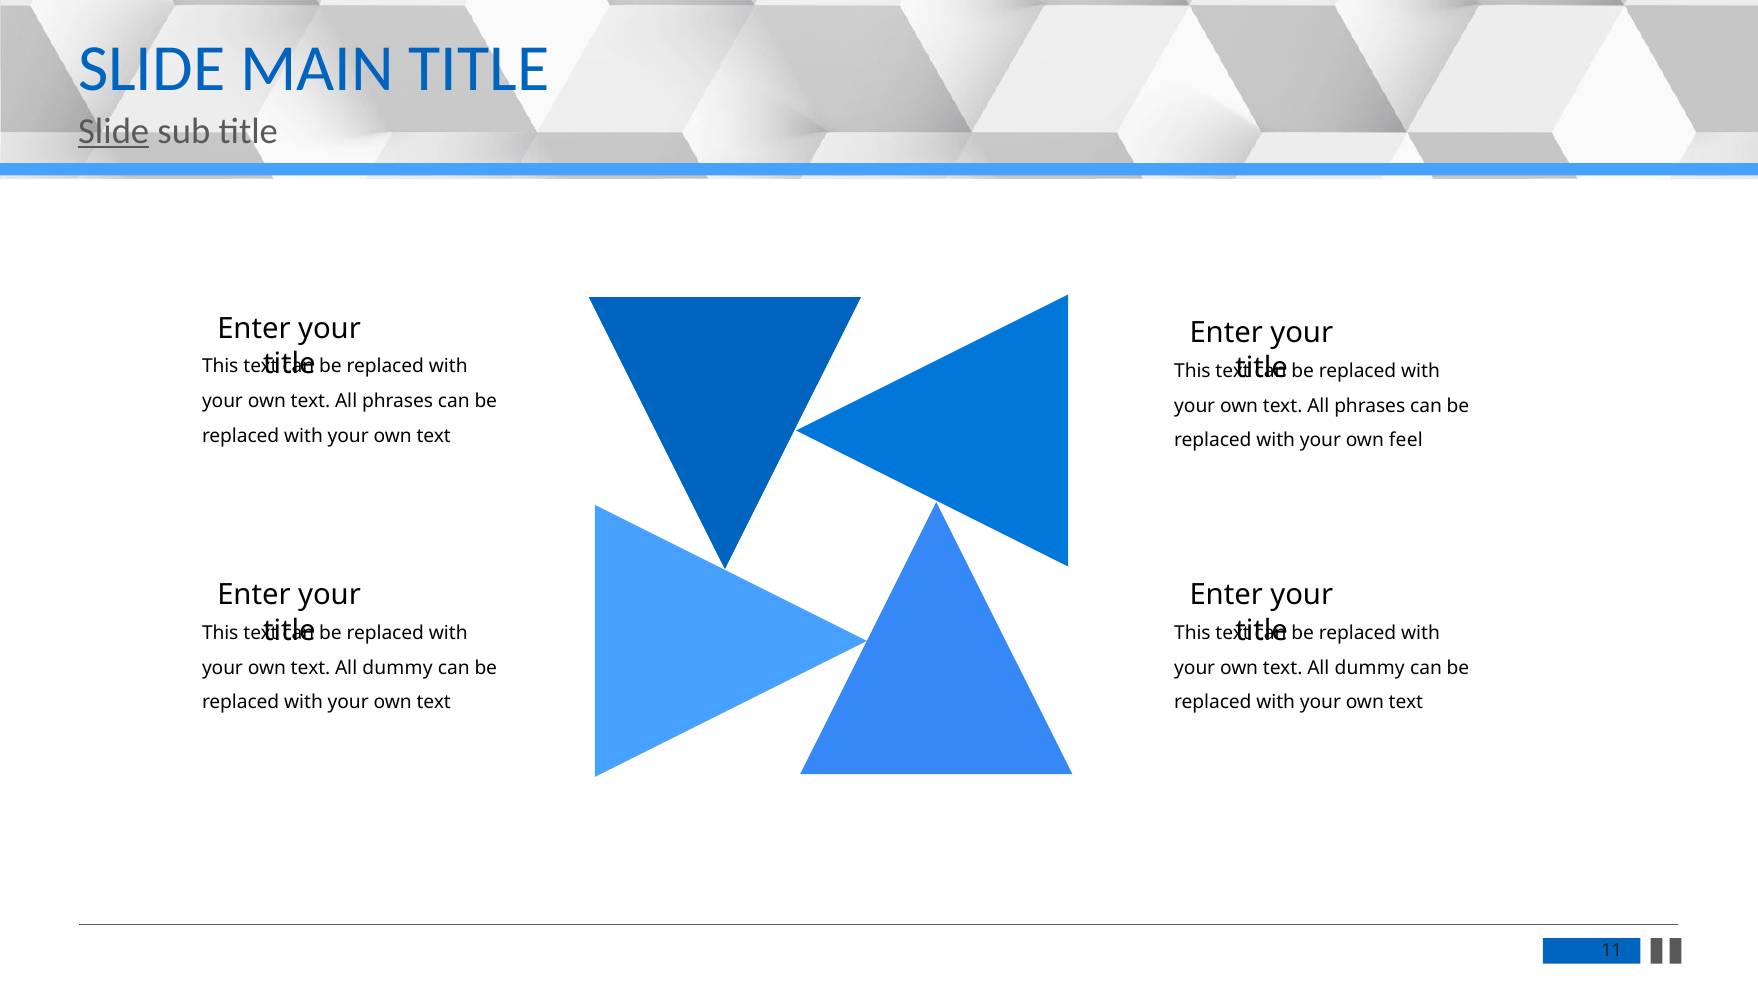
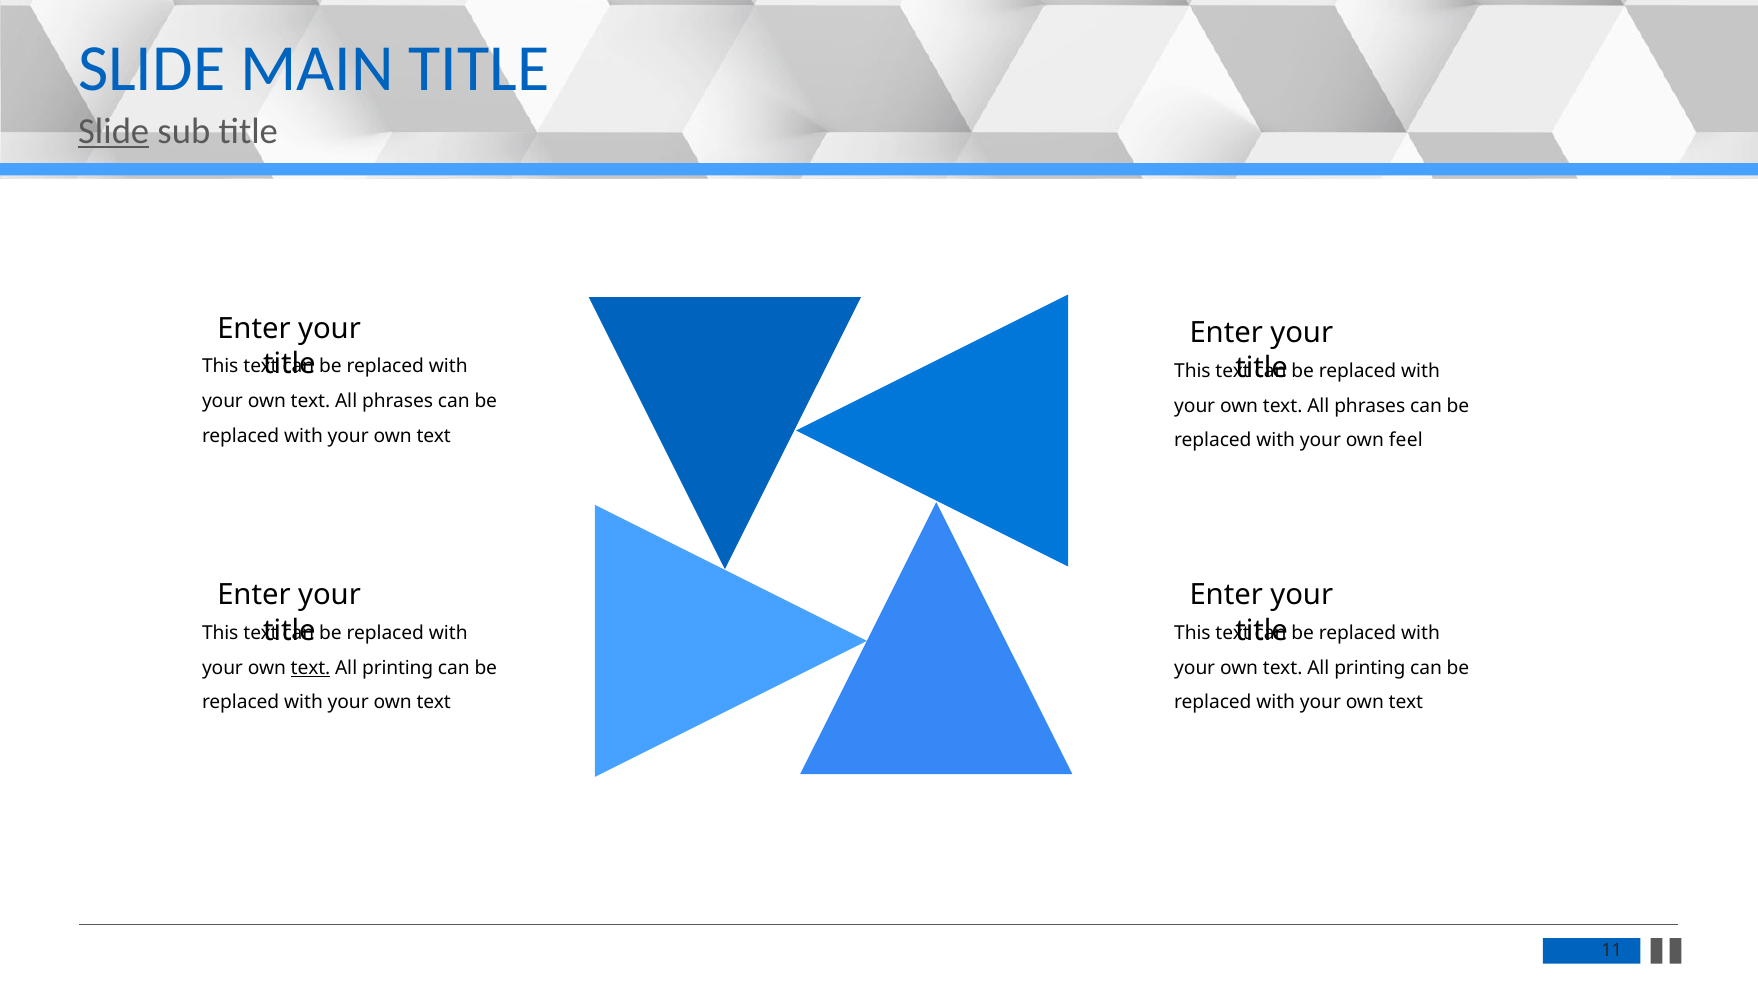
text underline: none -> present (310, 668)
dummy: dummy -> printing (398, 668)
dummy: dummy -> printing (1370, 668)
